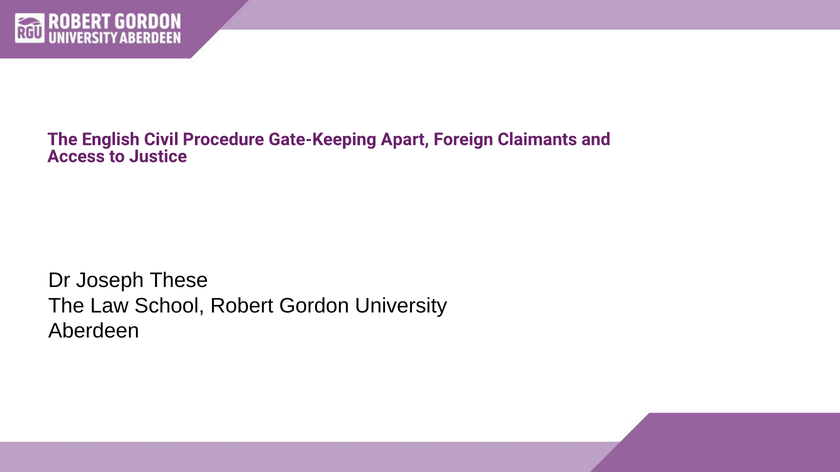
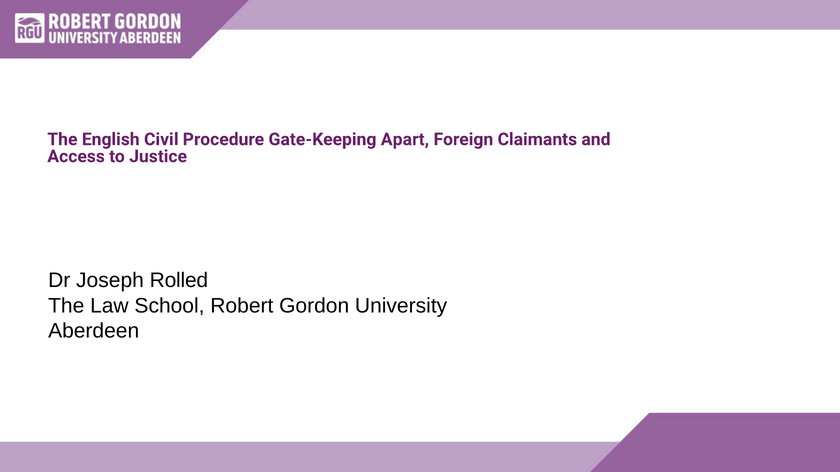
These: These -> Rolled (179, 281)
